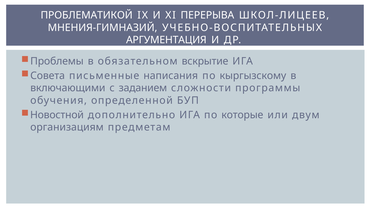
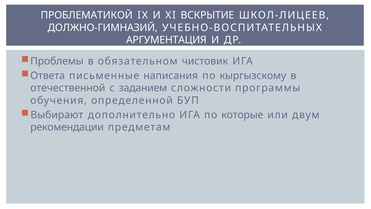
ПЕРЕРЫВА: ПЕРЕРЫВА -> ВСКРЫТИЕ (207, 15)
МНЕНИЯ-ГИМНАЗИЙ: МНЕНИЯ-ГИМНАЗИЙ -> ДОЛЖНО-ГИМНАЗИЙ (103, 28)
вскрытие: вскрытие -> чистовик (205, 61)
Совета: Совета -> Ответа (48, 76)
включающими: включающими -> отечественной (68, 88)
Новостной: Новостной -> Выбирают (57, 115)
организациям: организациям -> рекомендации (67, 127)
